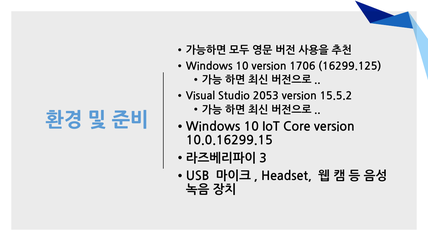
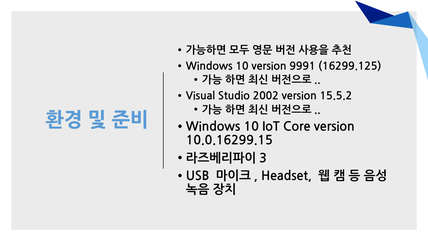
1706: 1706 -> 9991 (302, 66)
2053: 2053 -> 2002 (266, 96)
